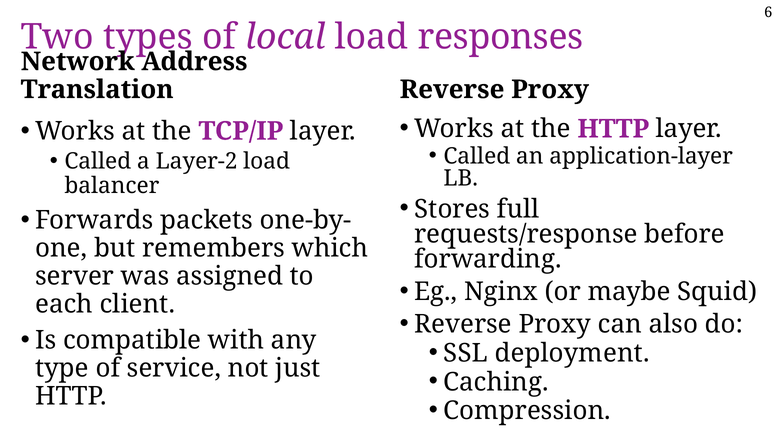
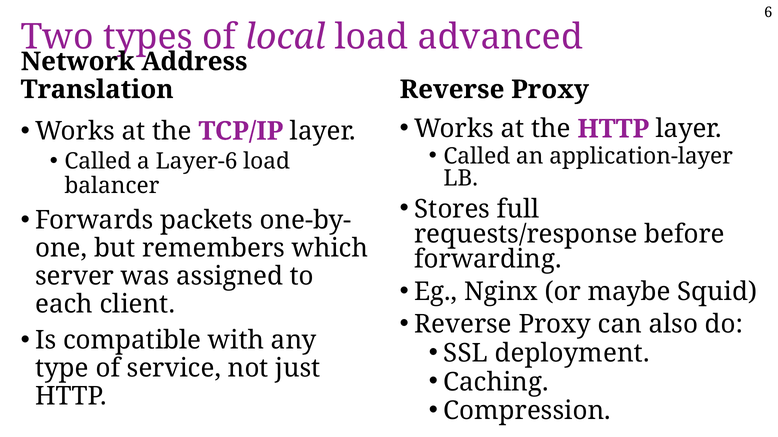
responses: responses -> advanced (500, 37)
Layer-2: Layer-2 -> Layer-6 (197, 162)
